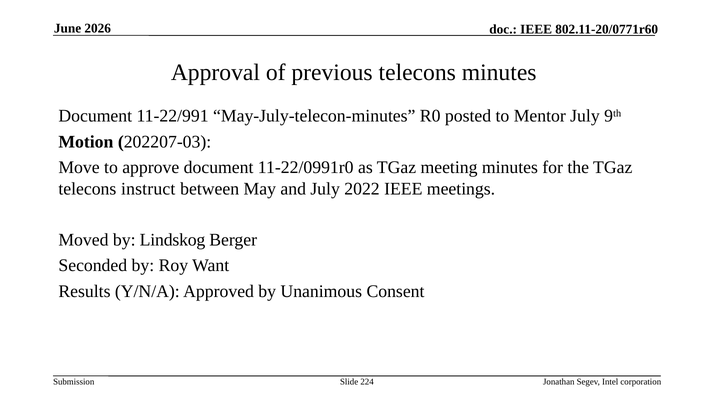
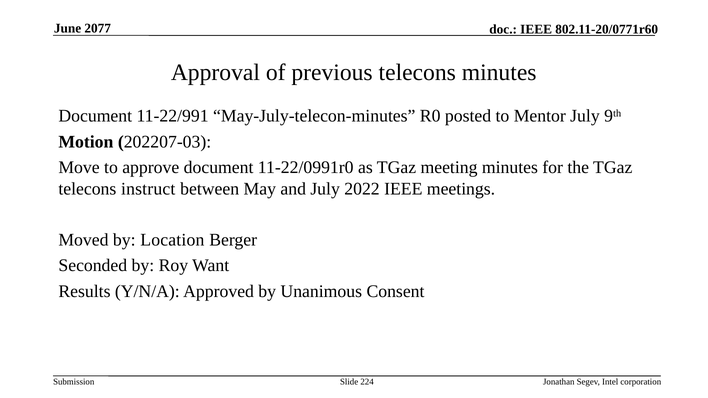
2026: 2026 -> 2077 (98, 28)
Lindskog: Lindskog -> Location (172, 240)
